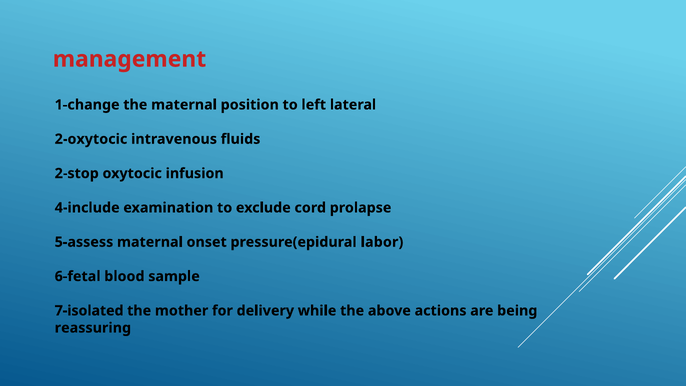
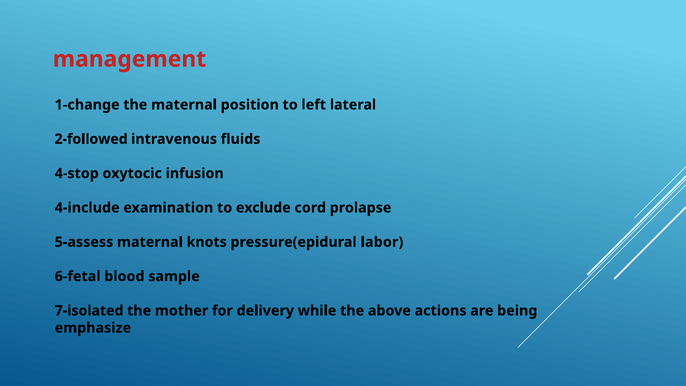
2-oxytocic: 2-oxytocic -> 2-followed (91, 139)
2-stop: 2-stop -> 4-stop (77, 173)
onset: onset -> knots (207, 242)
reassuring: reassuring -> emphasize (93, 328)
